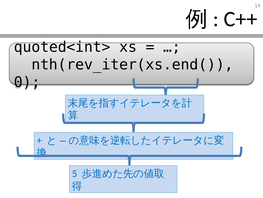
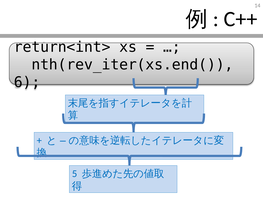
quoted<int>: quoted<int> -> return<int> (62, 47)
0: 0 -> 6 (27, 82)
